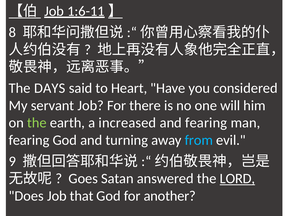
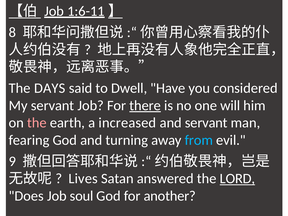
Heart: Heart -> Dwell (129, 88)
there underline: none -> present (145, 105)
the colour: light green -> pink (37, 123)
and fearing: fearing -> servant (206, 123)
Goes: Goes -> Lives (83, 179)
that: that -> soul (82, 196)
